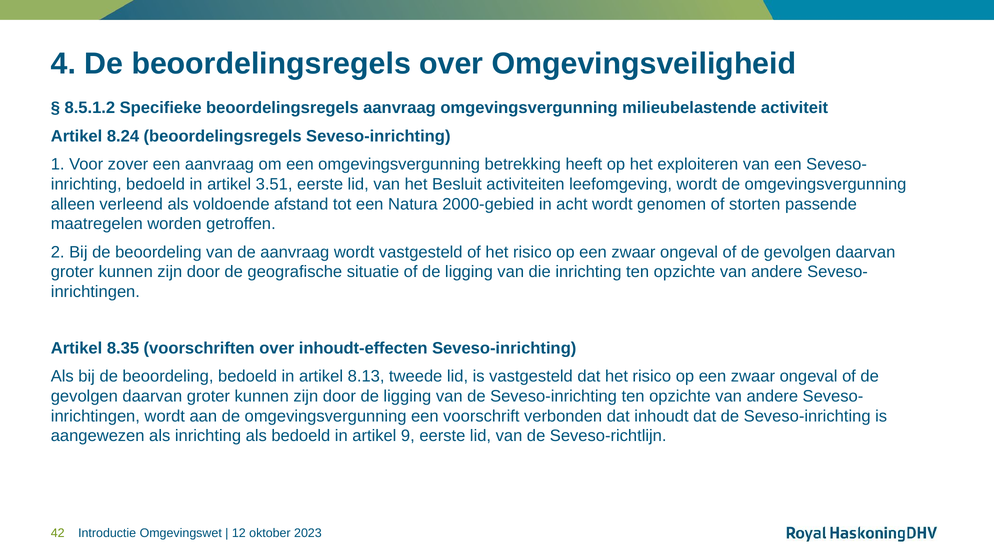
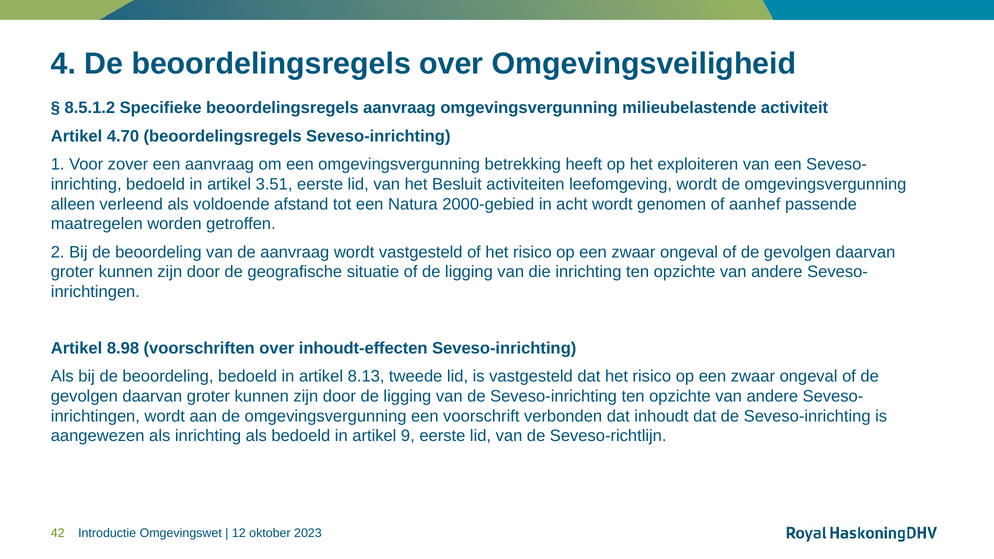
8.24: 8.24 -> 4.70 (123, 136)
storten: storten -> aanhef (755, 204)
8.35: 8.35 -> 8.98 (123, 348)
